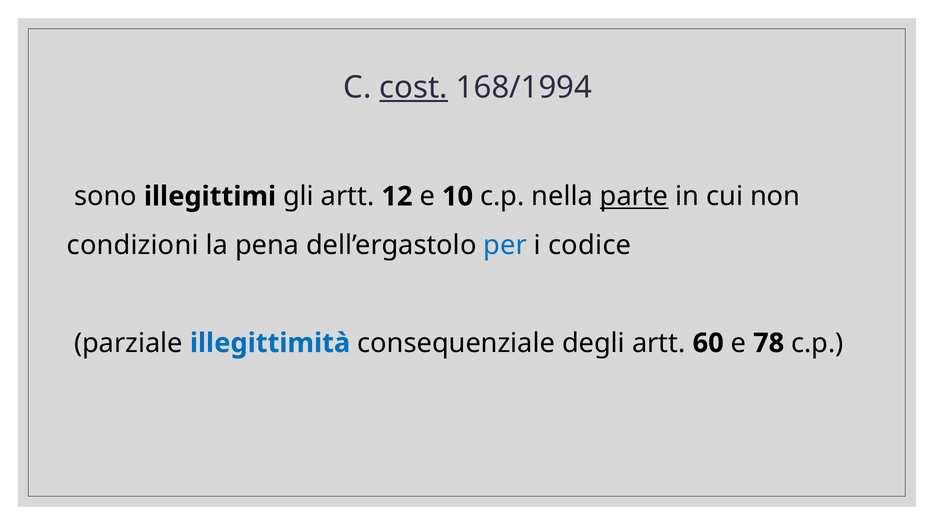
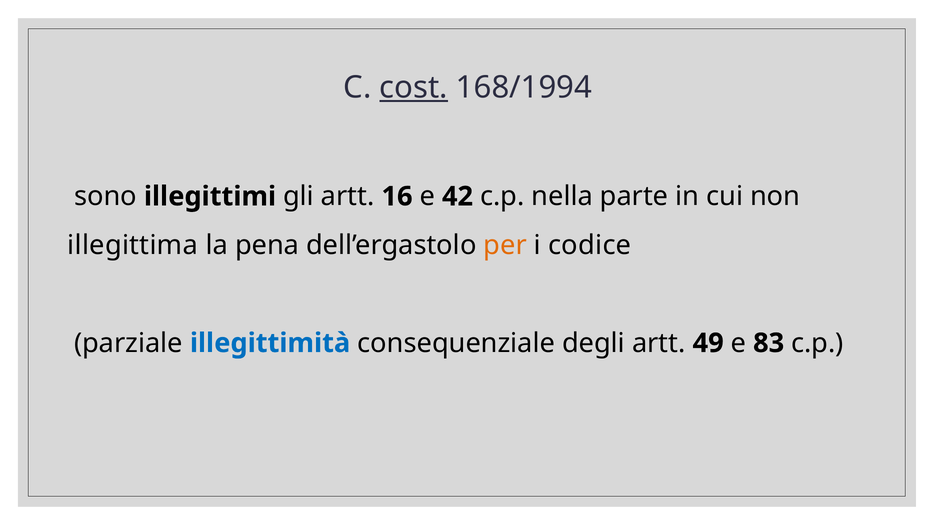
12: 12 -> 16 (397, 197)
10: 10 -> 42 (458, 197)
parte underline: present -> none (634, 197)
condizioni: condizioni -> illegittima (133, 245)
per colour: blue -> orange (505, 245)
60: 60 -> 49 (708, 343)
78: 78 -> 83 (769, 343)
